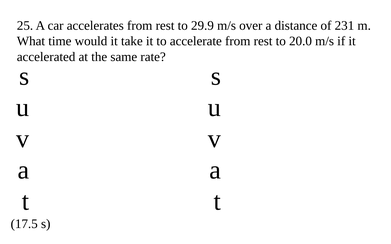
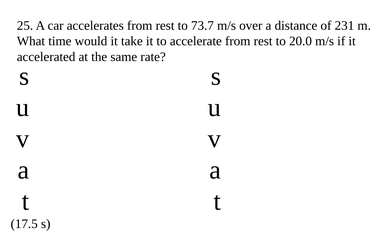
29.9: 29.9 -> 73.7 (202, 26)
